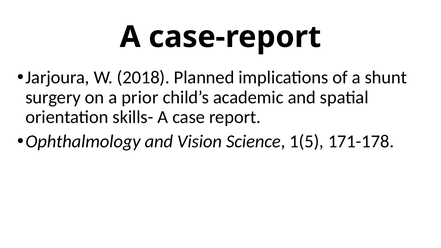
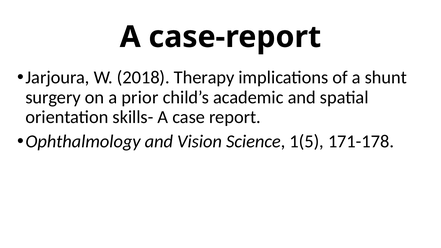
Planned: Planned -> Therapy (204, 77)
